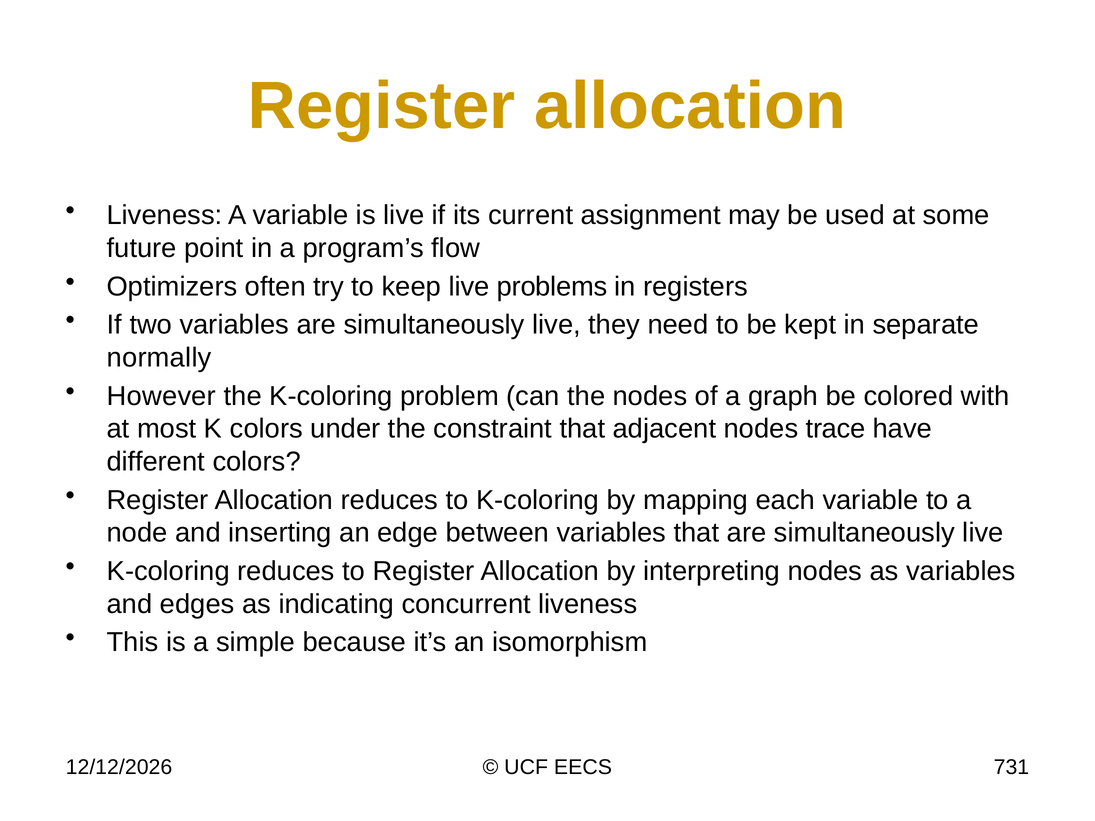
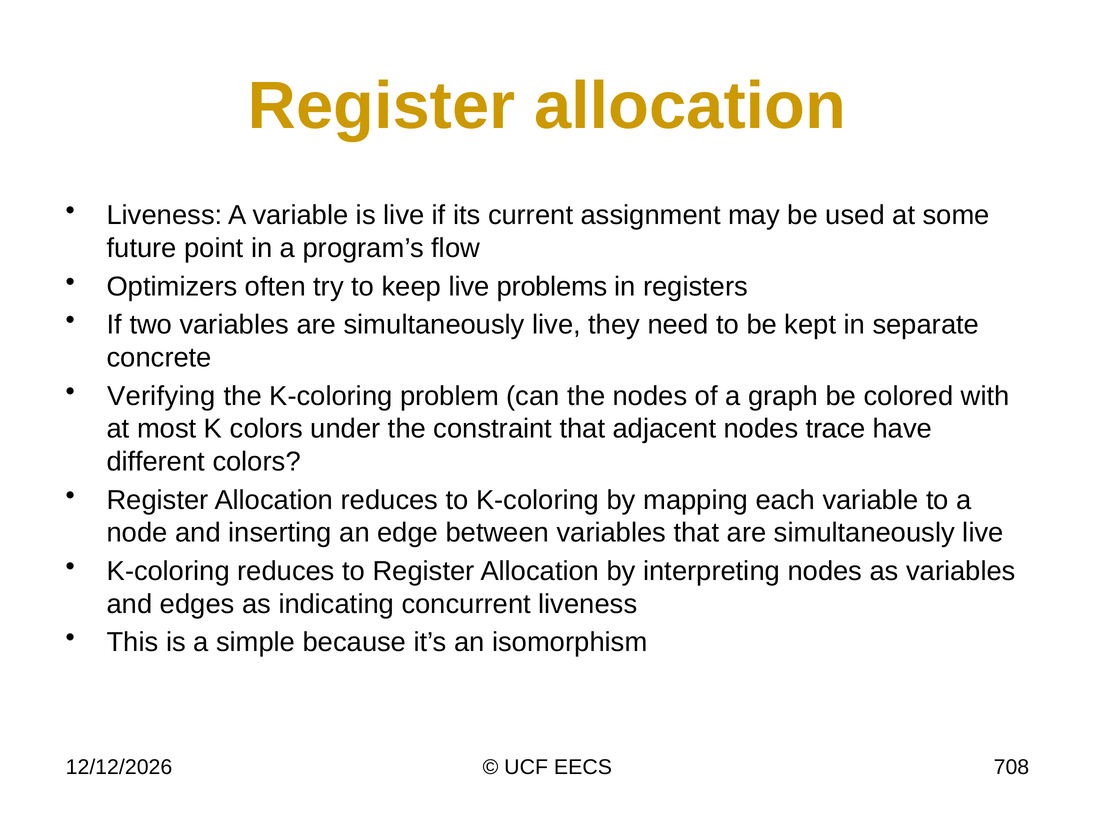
normally: normally -> concrete (159, 358)
However: However -> Verifying (161, 396)
731: 731 -> 708 (1011, 768)
